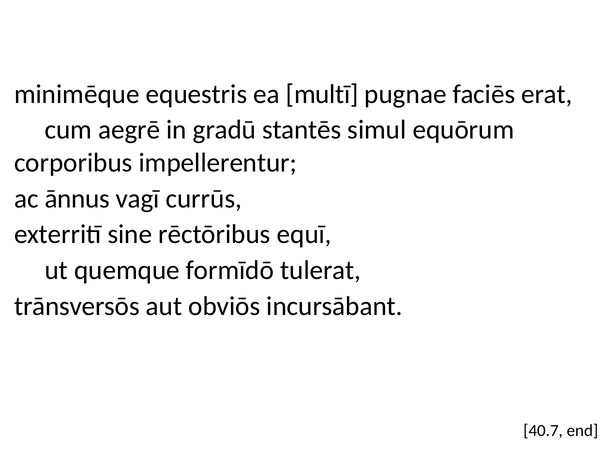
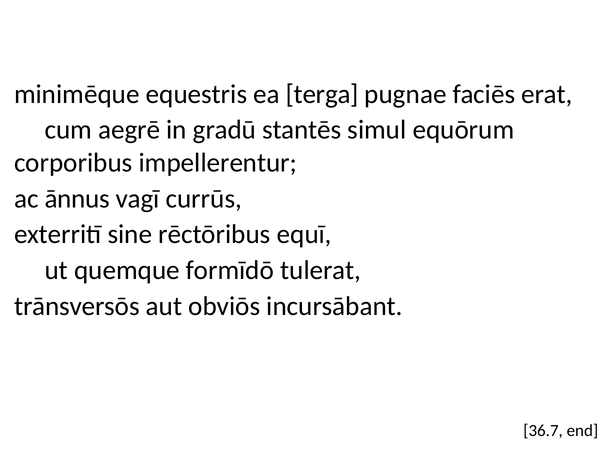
multī: multī -> terga (322, 94)
40.7: 40.7 -> 36.7 (543, 431)
